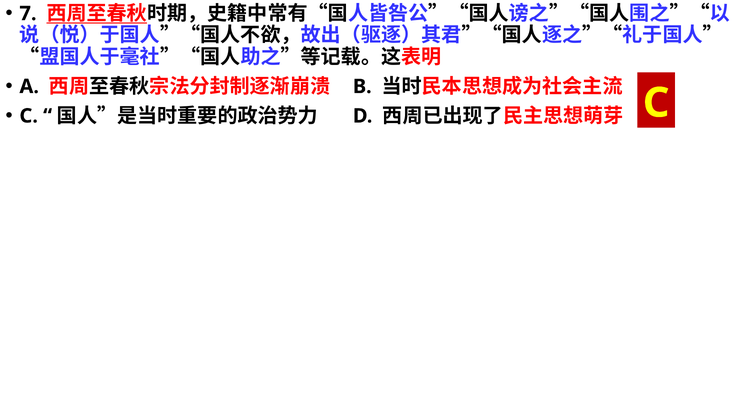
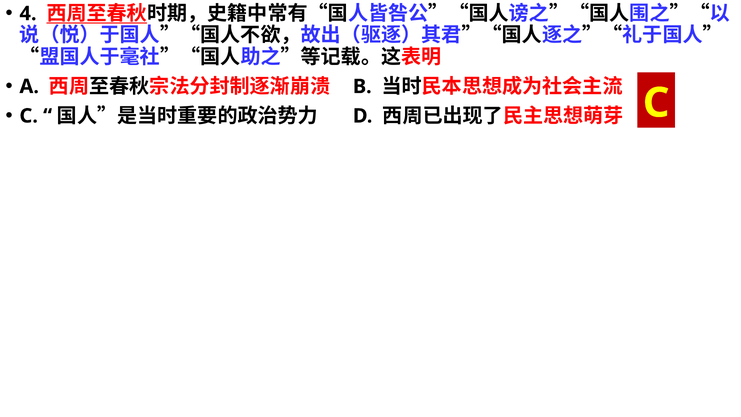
7: 7 -> 4 (28, 14)
